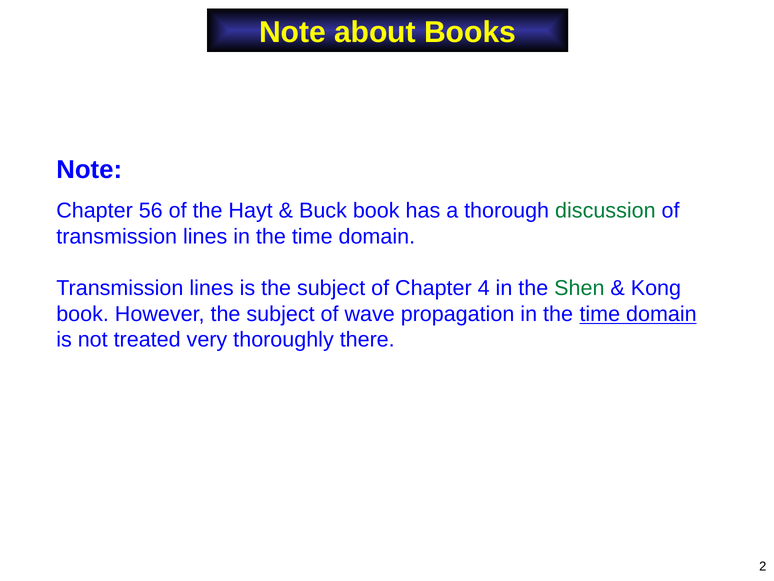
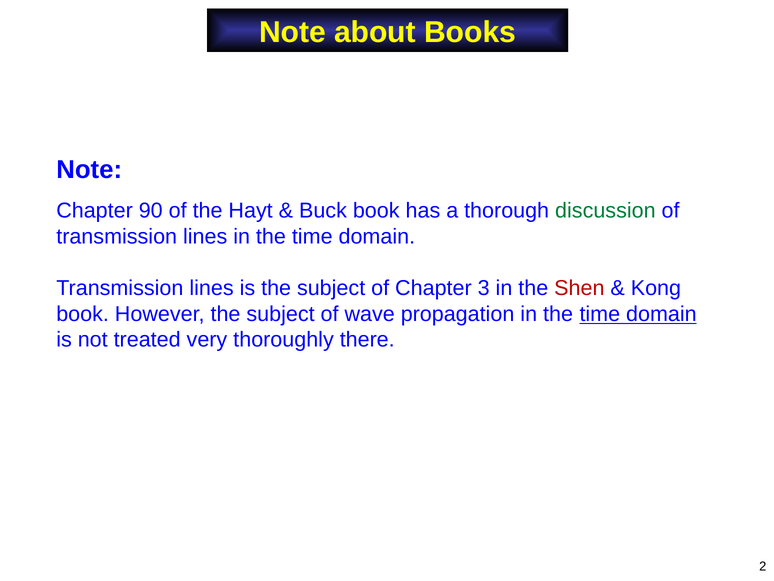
56: 56 -> 90 (151, 211)
4: 4 -> 3 (484, 288)
Shen colour: green -> red (579, 288)
